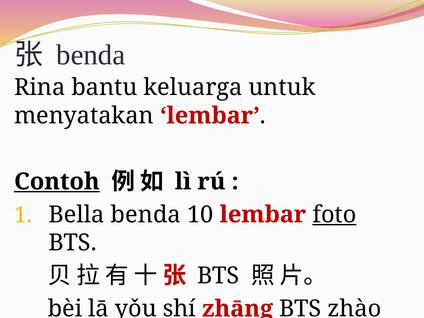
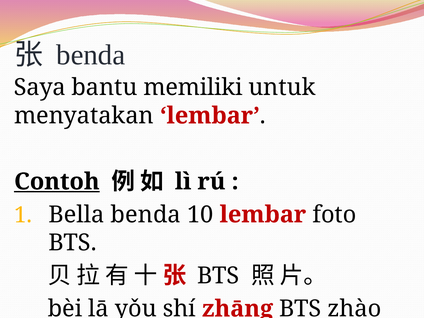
Rina: Rina -> Saya (40, 87)
keluarga: keluarga -> memiliki (193, 87)
foto underline: present -> none (334, 215)
